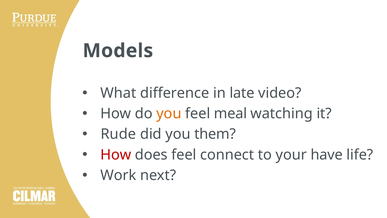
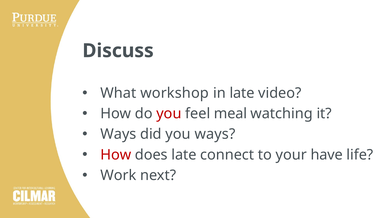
Models: Models -> Discuss (118, 51)
difference: difference -> workshop (175, 93)
you colour: orange -> red (169, 113)
Rude: Rude -> Ways (118, 134)
you them: them -> ways (215, 134)
does feel: feel -> late (184, 154)
